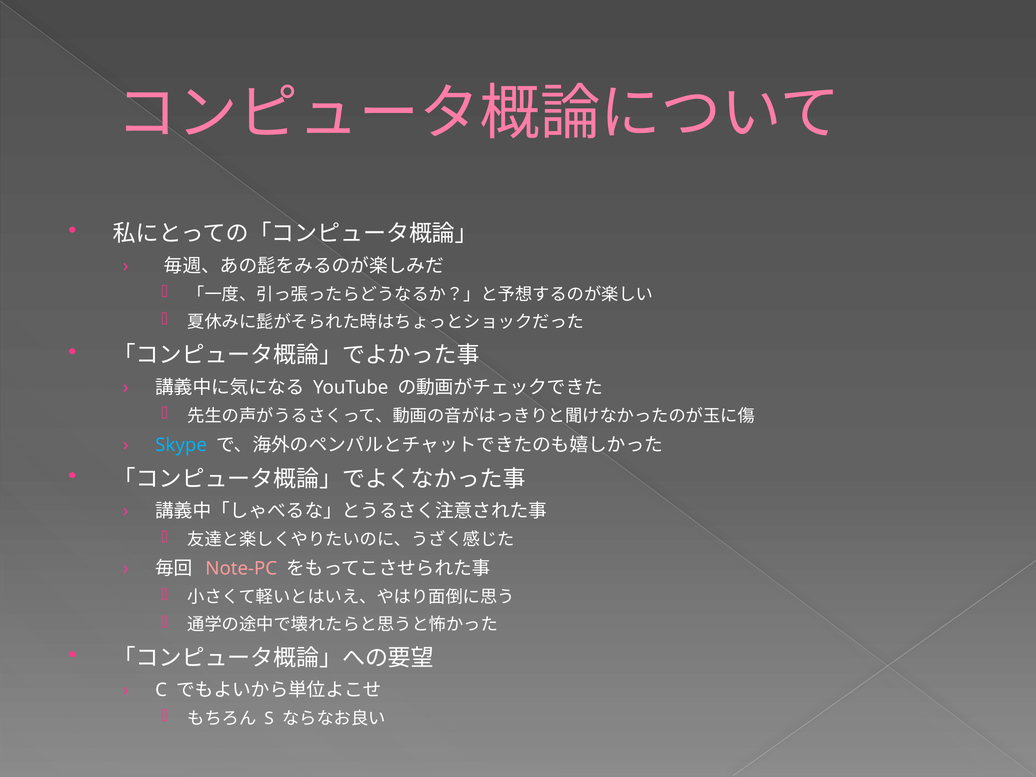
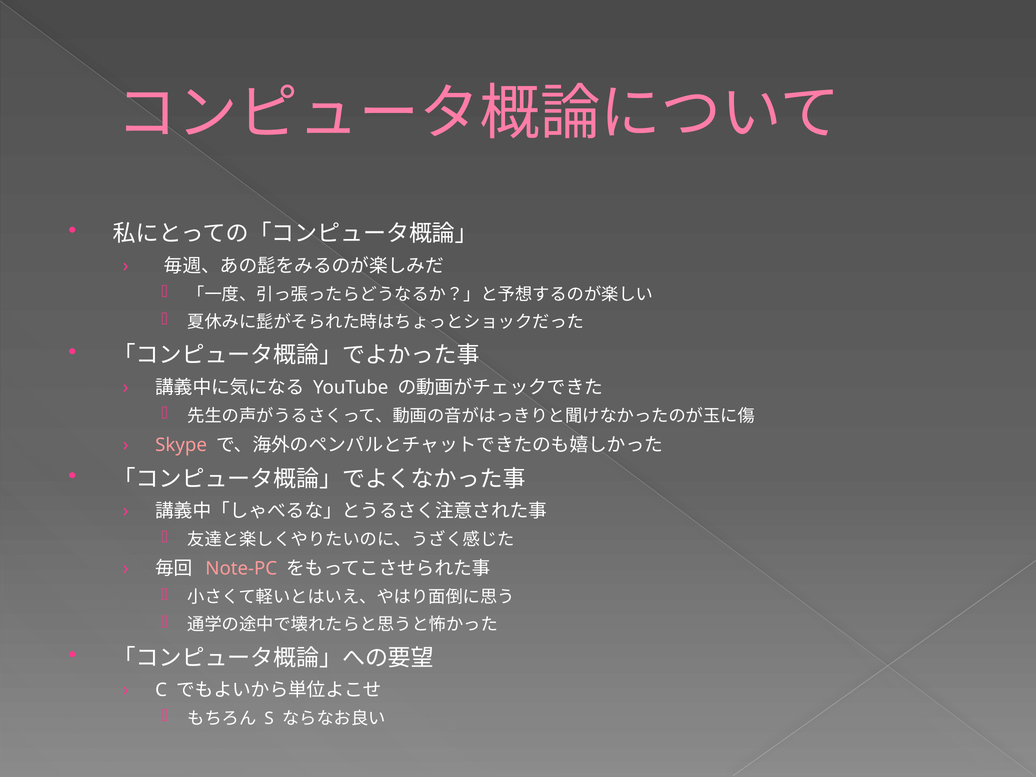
Skype colour: light blue -> pink (181, 445)
